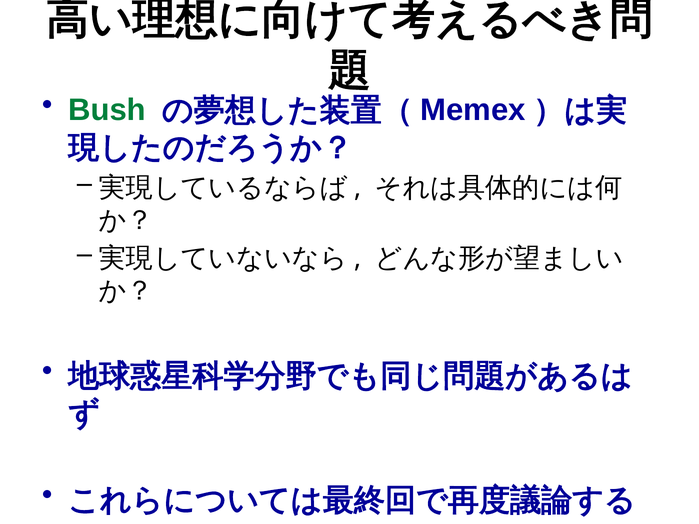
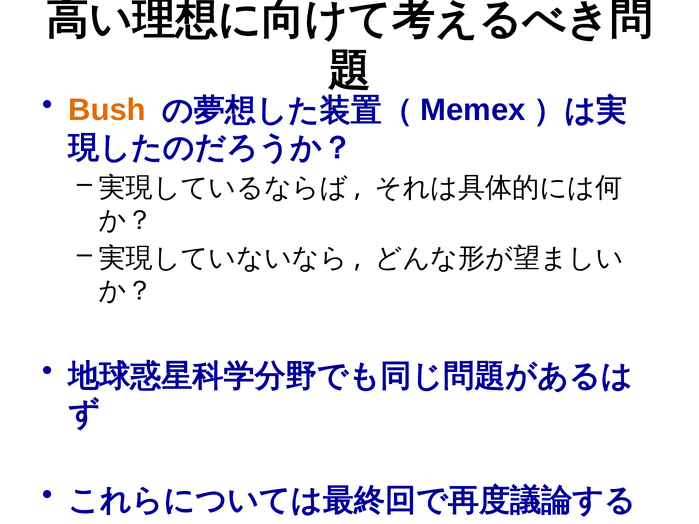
Bush colour: green -> orange (107, 110)
